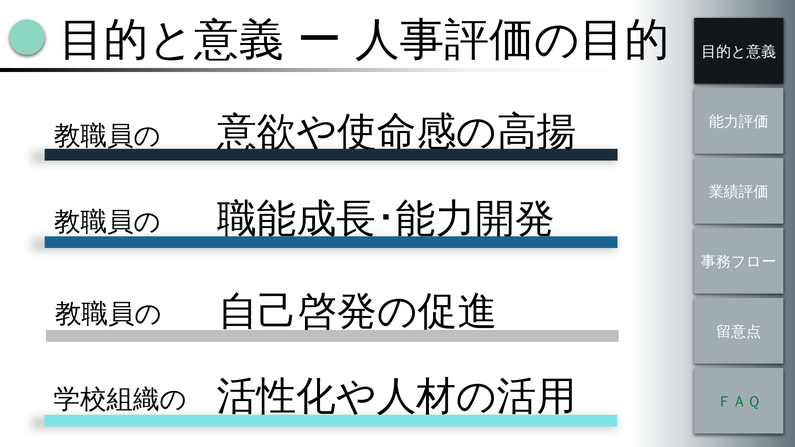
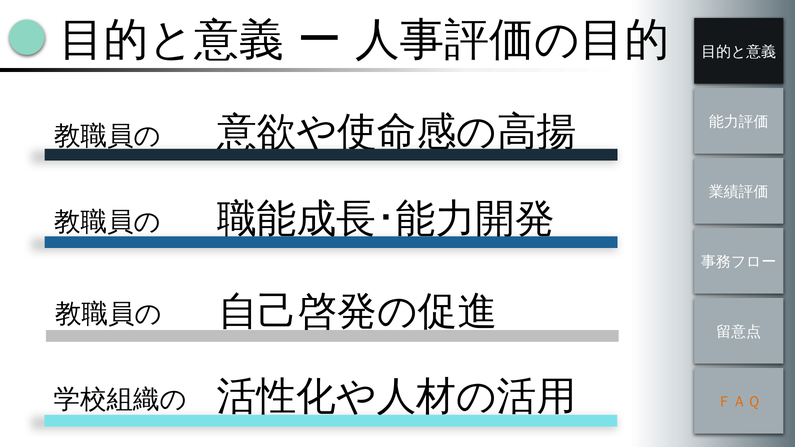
ＦＡＱ colour: green -> orange (739, 402)
